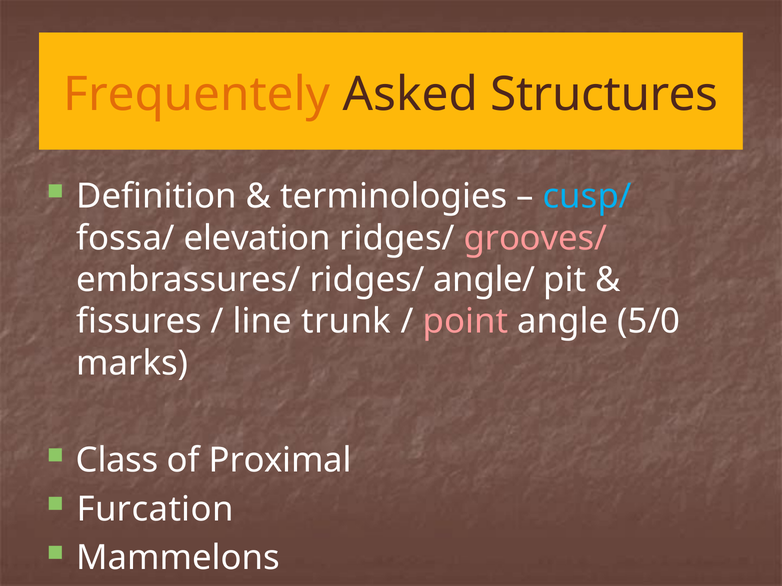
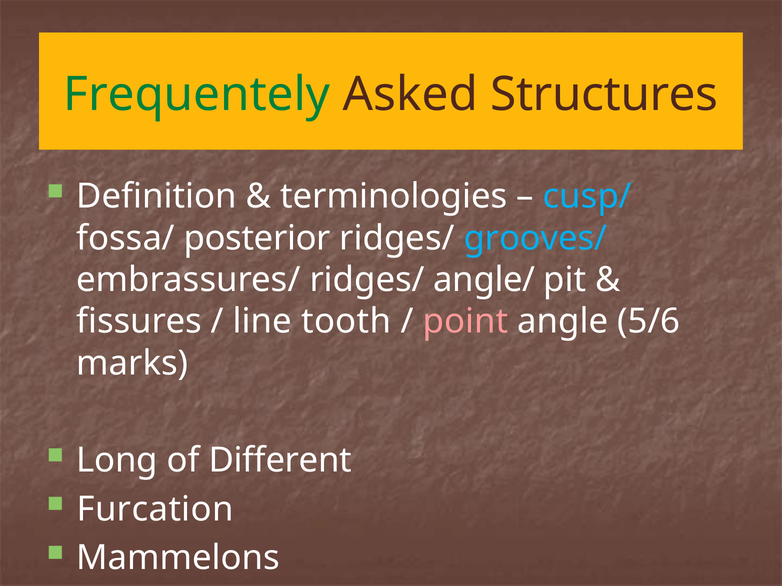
Frequentely colour: orange -> green (197, 95)
elevation: elevation -> posterior (257, 238)
grooves/ colour: pink -> light blue (535, 238)
trunk: trunk -> tooth (346, 322)
5/0: 5/0 -> 5/6 (649, 322)
Class: Class -> Long (117, 461)
Proximal: Proximal -> Different (280, 461)
